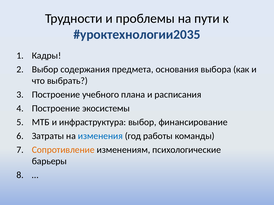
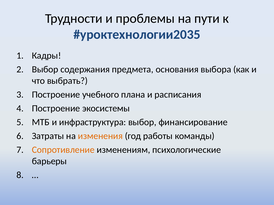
изменения colour: blue -> orange (100, 136)
